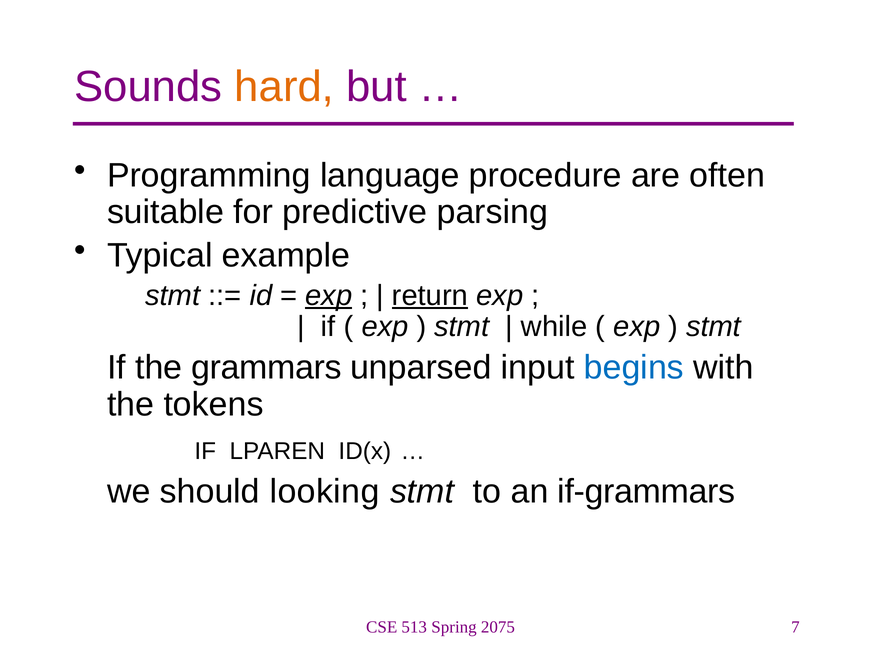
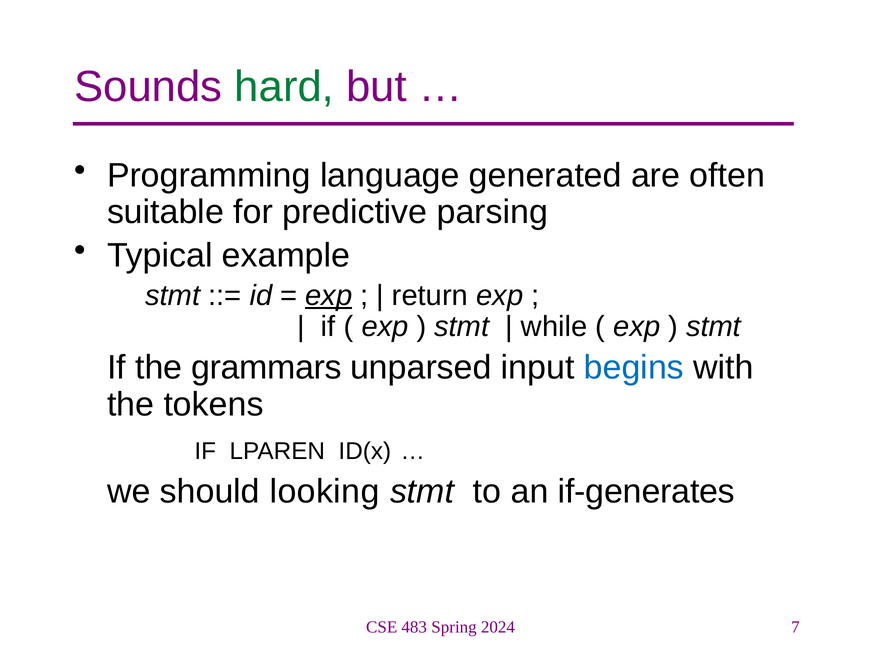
hard colour: orange -> green (284, 87)
procedure: procedure -> generated (545, 175)
return underline: present -> none (430, 296)
if-grammars: if-grammars -> if-generates (646, 492)
513: 513 -> 483 (414, 628)
2075: 2075 -> 2024 (498, 628)
